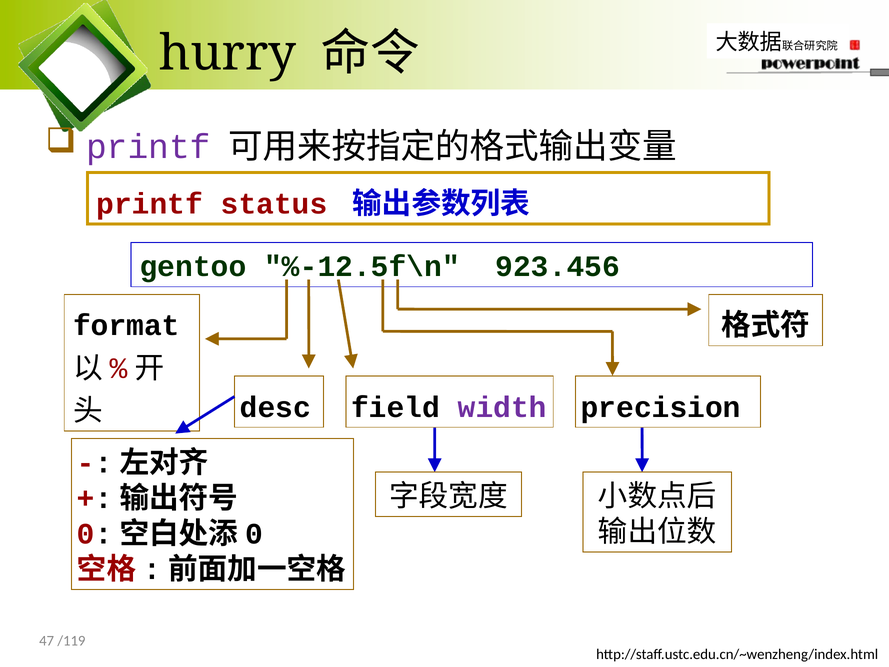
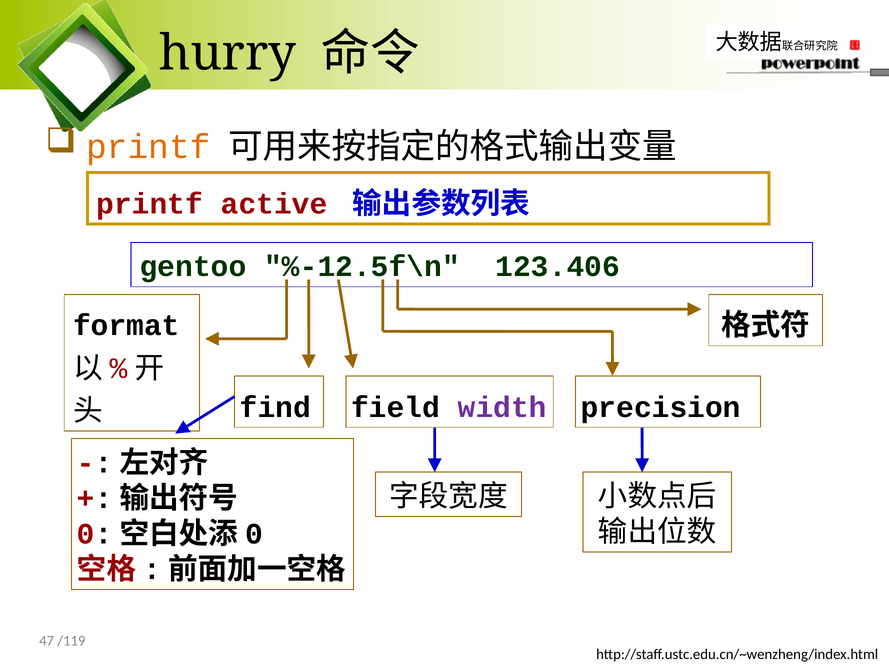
printf colour: purple -> orange (148, 147)
status: status -> active (274, 204)
923.456: 923.456 -> 123.406 (558, 267)
desc: desc -> find (275, 407)
